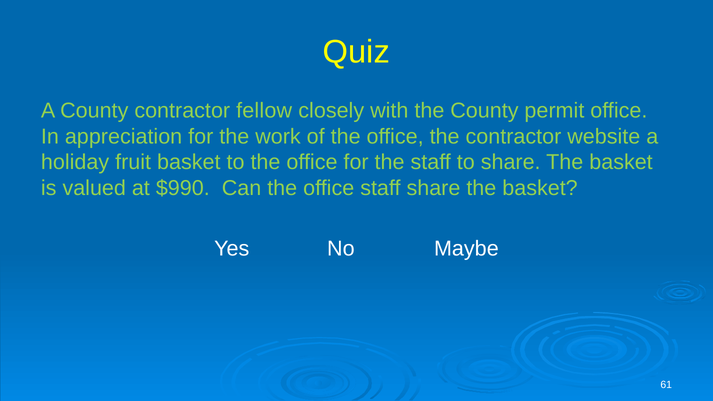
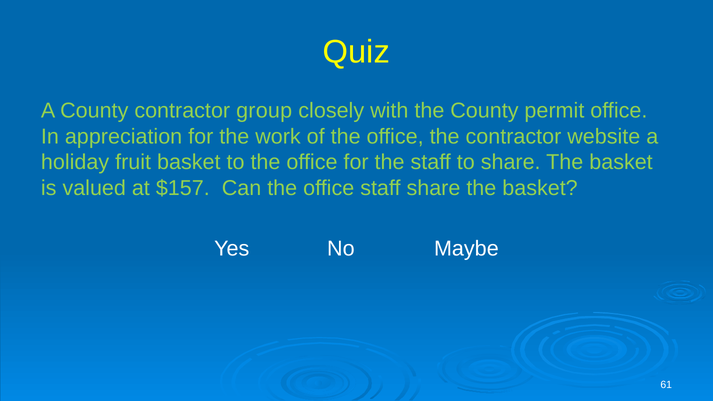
fellow: fellow -> group (264, 111)
$990: $990 -> $157 (183, 188)
